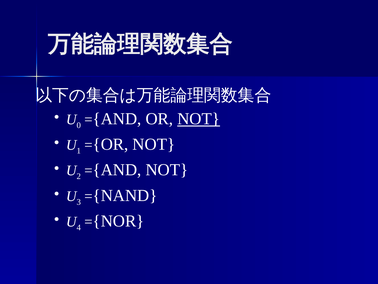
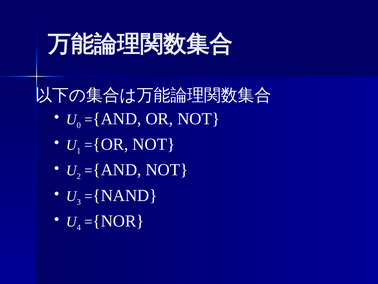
NOT underline: present -> none (199, 119)
